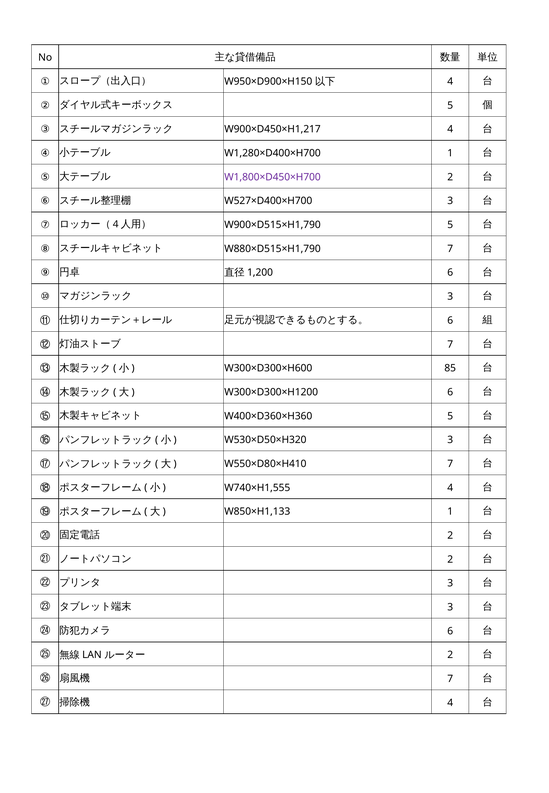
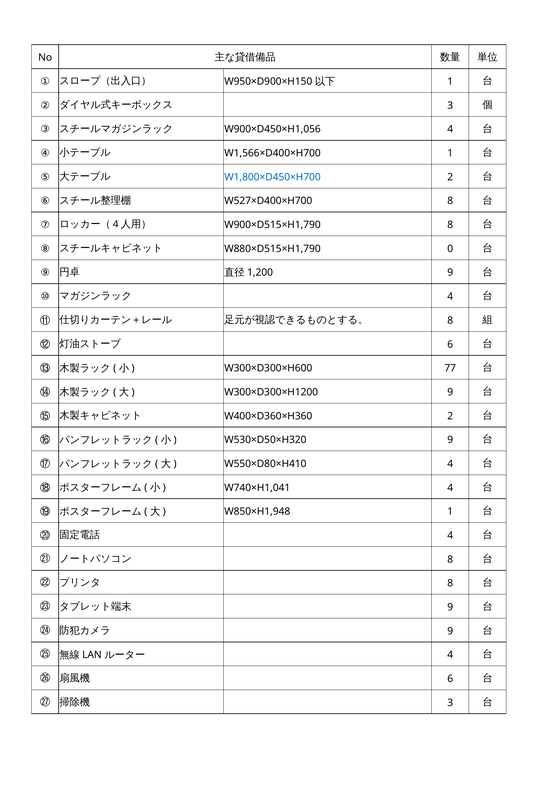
4: 4 -> 1 (450, 82)
5: 5 -> 3 (450, 105)
W900×D450×H1,217: W900×D450×H1,217 -> W900×D450×H1,056 (272, 129)
W1,280×D400×H700: W1,280×D400×H700 -> W1,566×D400×H700 (272, 153)
W1,800×D450×H700 colour: purple -> blue (272, 177)
W527×D400×H700 3: 3 -> 8 (450, 201)
W900×D515×H1,790 5: 5 -> 8 (450, 225)
W880×D515×H1,790 7: 7 -> 0 (450, 249)
6: 6 -> 9 (450, 273)
3: 3 -> 4 (450, 297)
6: 6 -> 8 (450, 320)
7: 7 -> 6 (450, 344)
85: 85 -> 77 (450, 368)
W300×D300×H1200 6: 6 -> 9 (450, 392)
W400×D360×H360 5: 5 -> 2 (450, 416)
W530×D50×H320 3: 3 -> 9 (450, 440)
W550×D80×H410 7: 7 -> 4 (450, 464)
W740×H1,555: W740×H1,555 -> W740×H1,041 (257, 488)
W850×H1,133: W850×H1,133 -> W850×H1,948 (257, 512)
2: 2 -> 4 (450, 535)
2: 2 -> 8 (450, 559)
3: 3 -> 8 (450, 583)
3: 3 -> 9 (450, 607)
6: 6 -> 9 (450, 631)
2: 2 -> 4 (450, 655)
7: 7 -> 6 (450, 679)
4: 4 -> 3 (450, 703)
